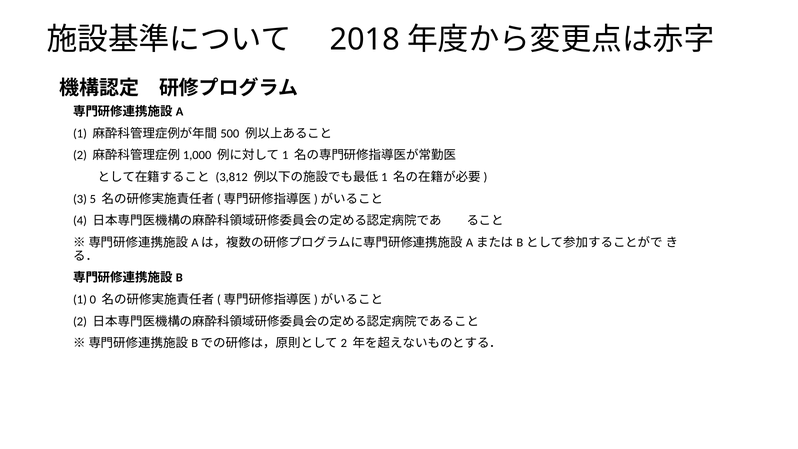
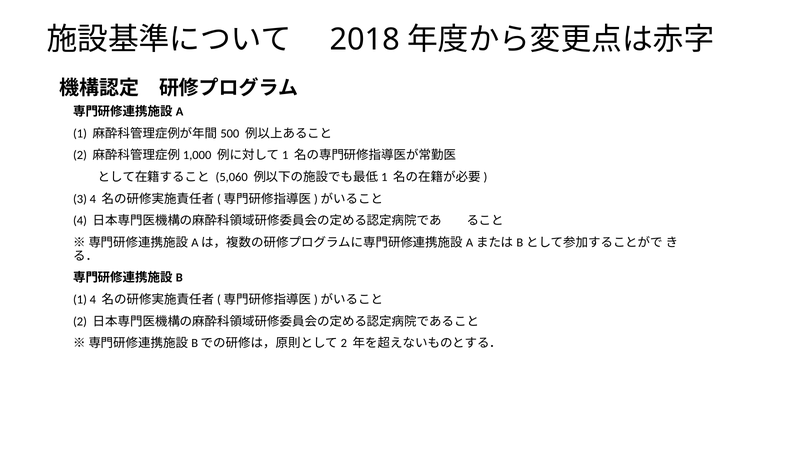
3,812: 3,812 -> 5,060 (232, 177)
3 5: 5 -> 4 (93, 199)
1 0: 0 -> 4 (93, 300)
